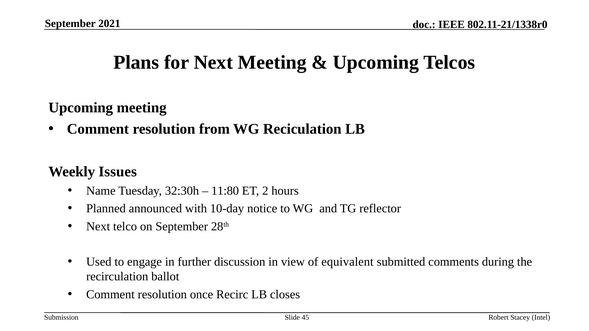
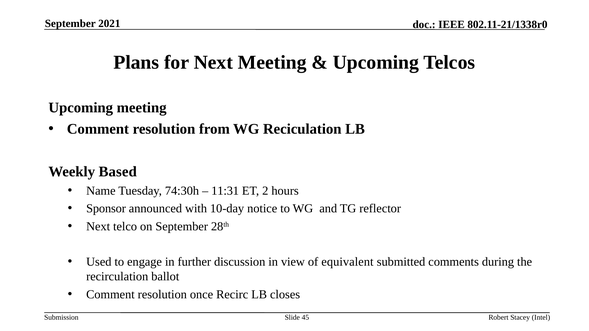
Issues: Issues -> Based (118, 172)
32:30h: 32:30h -> 74:30h (182, 191)
11:80: 11:80 -> 11:31 (225, 191)
Planned: Planned -> Sponsor (106, 209)
